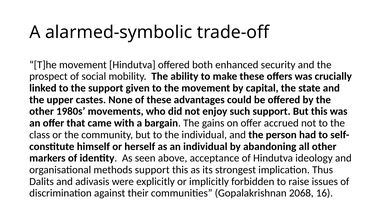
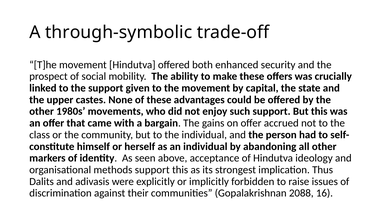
alarmed-symbolic: alarmed-symbolic -> through-symbolic (119, 32)
2068: 2068 -> 2088 (301, 193)
